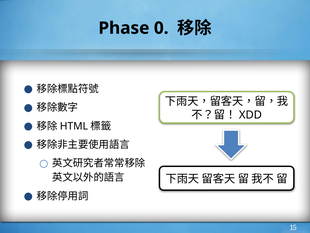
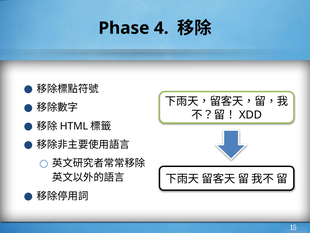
0: 0 -> 4 (161, 28)
